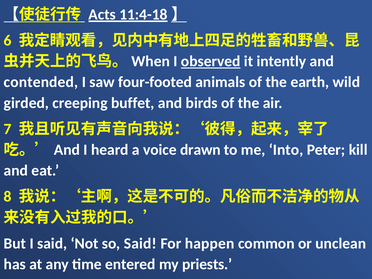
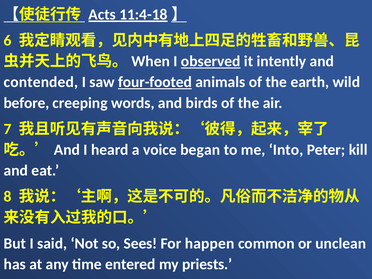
four-footed underline: none -> present (155, 82)
girded: girded -> before (26, 103)
buffet: buffet -> words (133, 103)
drawn: drawn -> began (200, 150)
so Said: Said -> Sees (140, 243)
